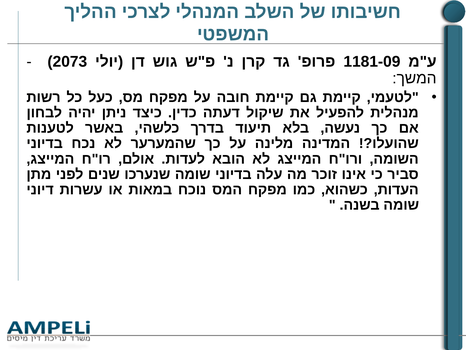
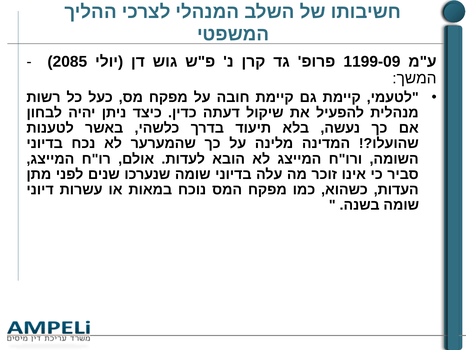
2073: 2073 -> 2085 (70, 62)
1181-09: 1181-09 -> 1199-09 (372, 62)
